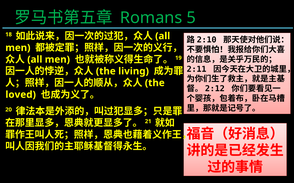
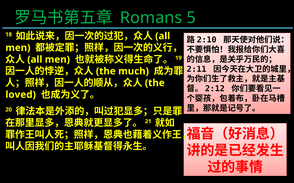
living: living -> much (134, 71)
